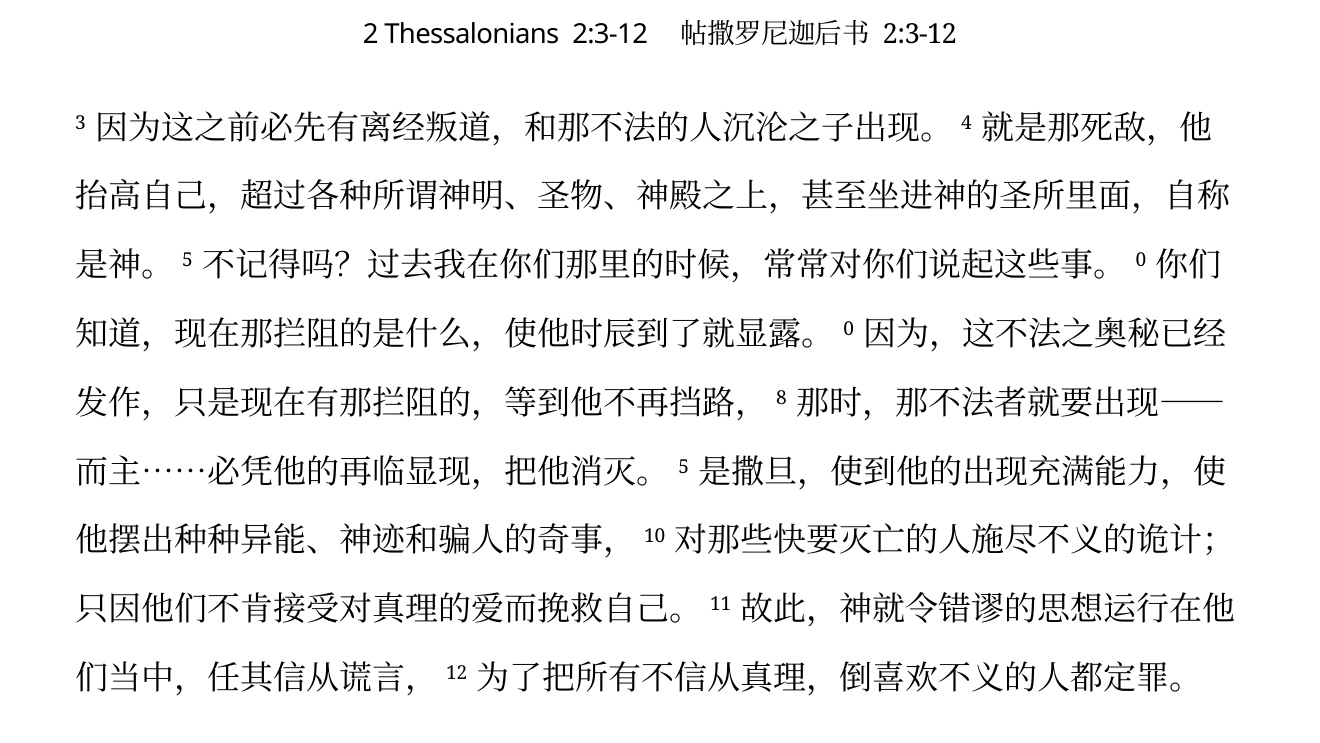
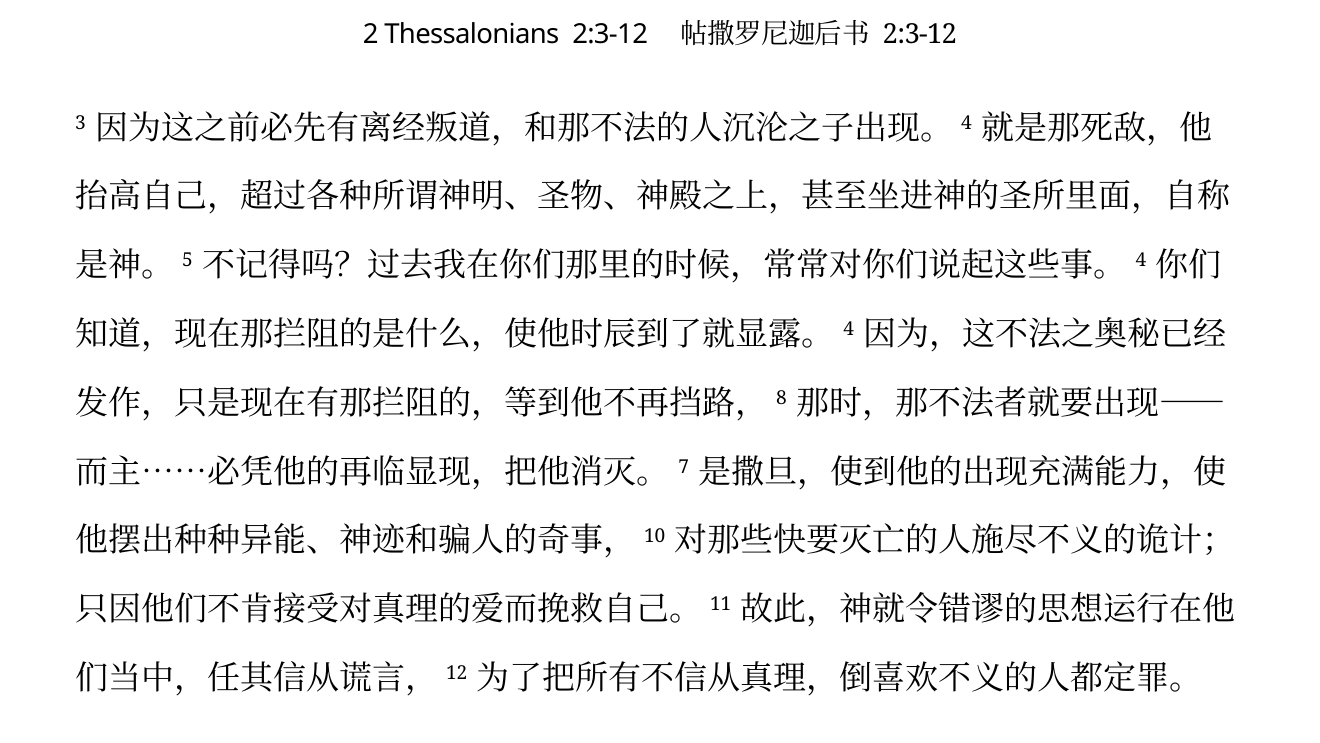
0: 0 -> 4 (1141, 260)
0: 0 -> 4 (849, 329)
5: 5 -> 7 (684, 467)
